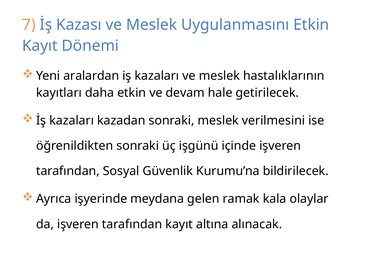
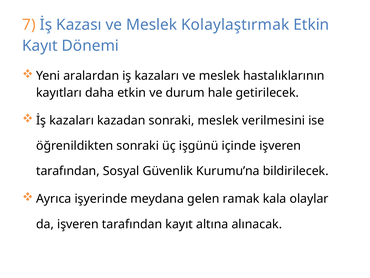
Uygulanmasını: Uygulanmasını -> Kolaylaştırmak (235, 25)
devam: devam -> durum (185, 93)
